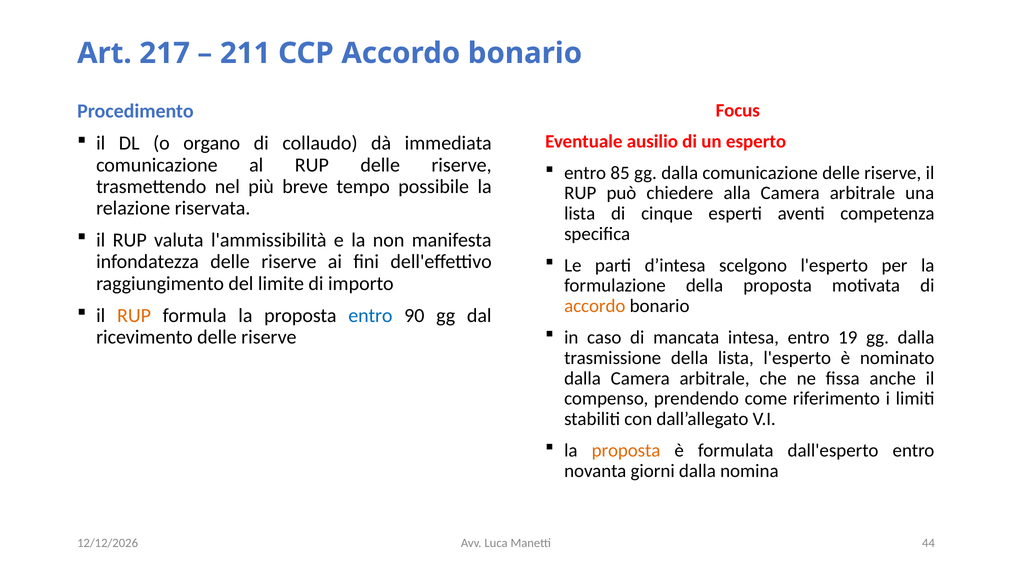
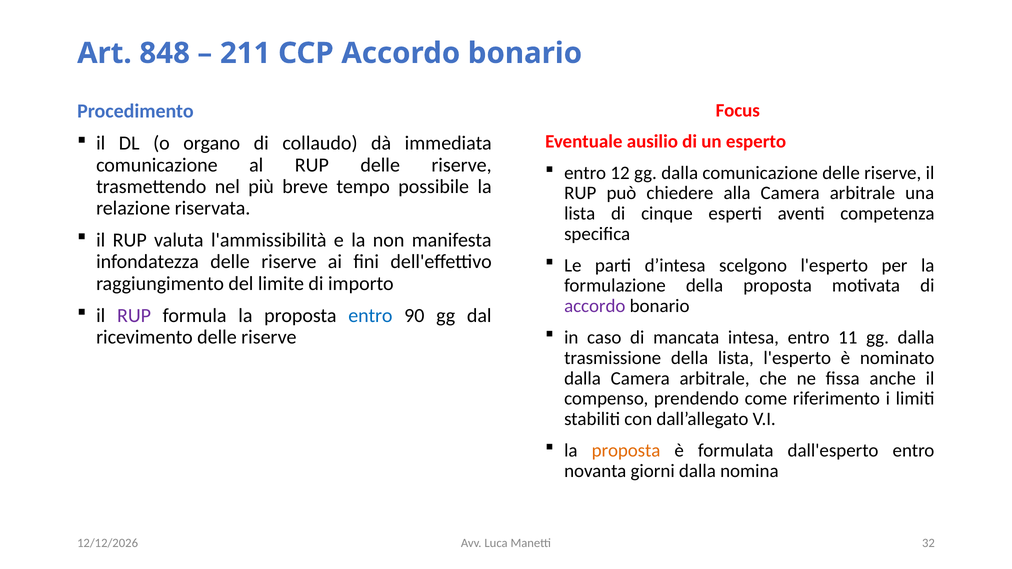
217: 217 -> 848 (165, 53)
85: 85 -> 12 (620, 173)
accordo colour: orange -> purple (595, 306)
RUP colour: orange -> purple (134, 316)
19: 19 -> 11 (848, 337)
44: 44 -> 32 (928, 543)
